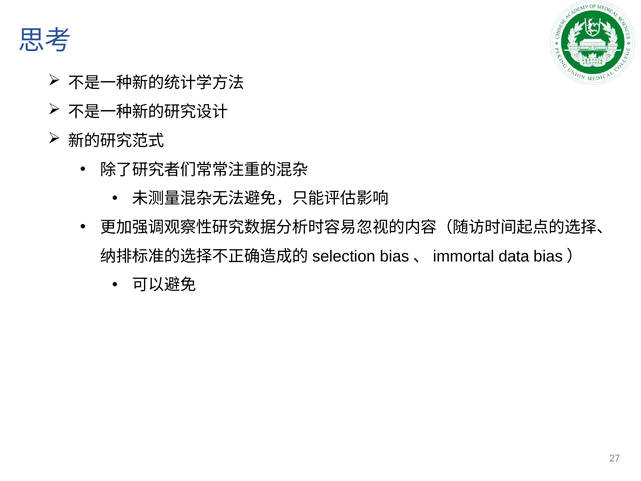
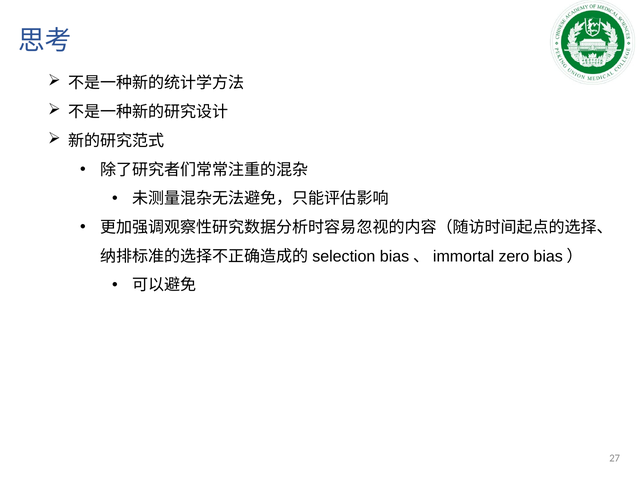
data: data -> zero (514, 256)
